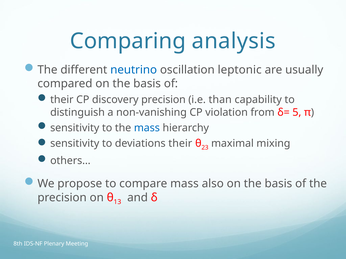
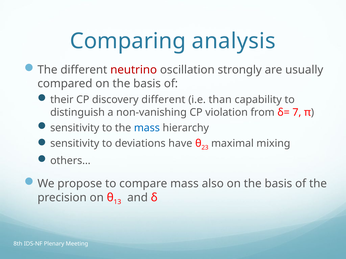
neutrino colour: blue -> red (134, 70)
leptonic: leptonic -> strongly (240, 70)
discovery precision: precision -> different (163, 100)
5: 5 -> 7 (297, 113)
deviations their: their -> have (180, 144)
